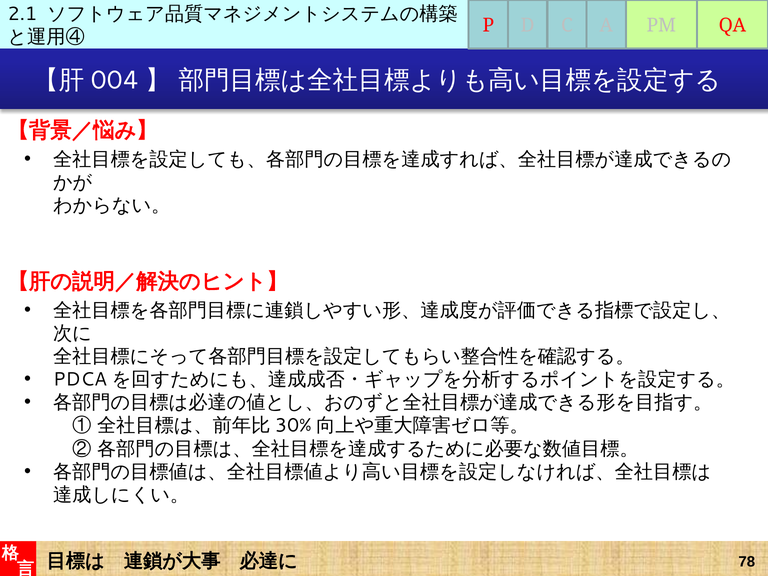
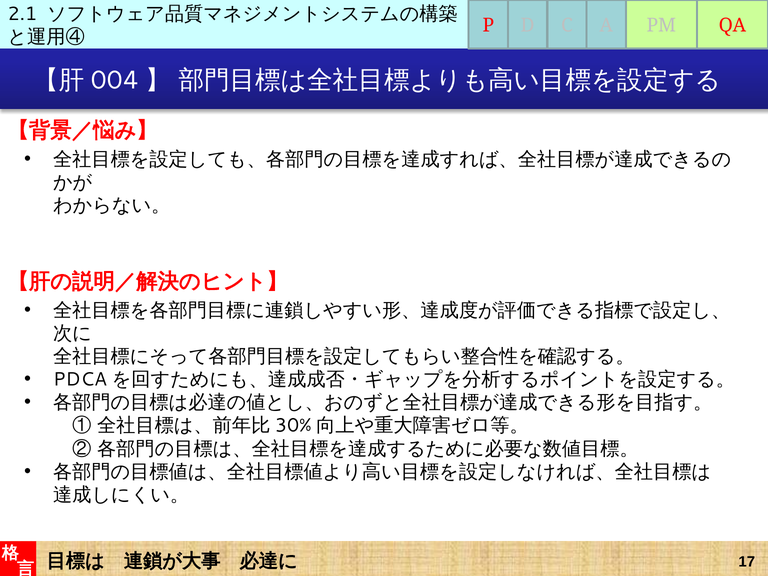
78: 78 -> 17 (747, 562)
